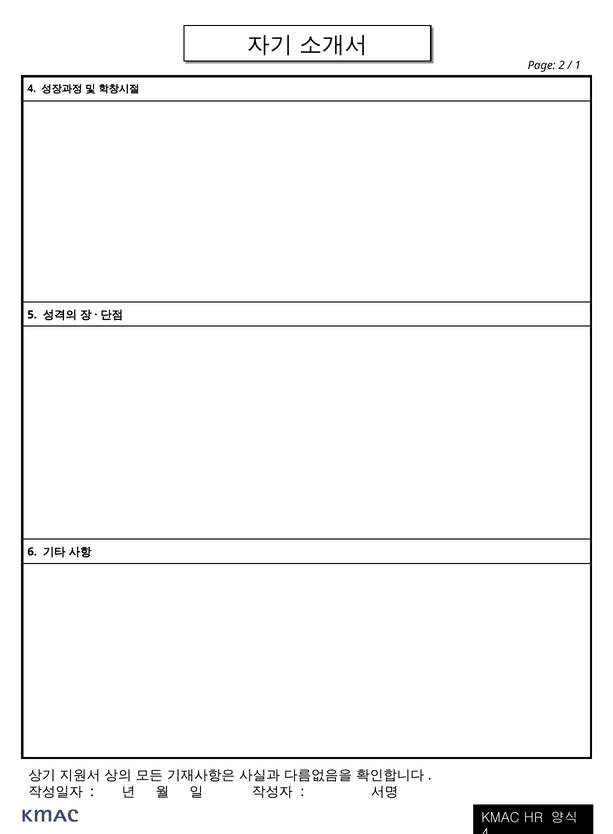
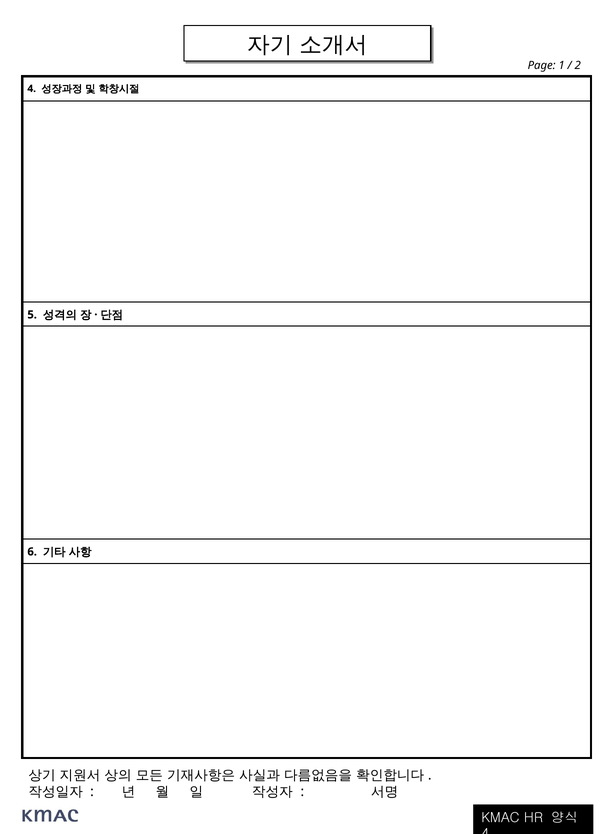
2: 2 -> 1 (562, 66)
1: 1 -> 2 (578, 66)
